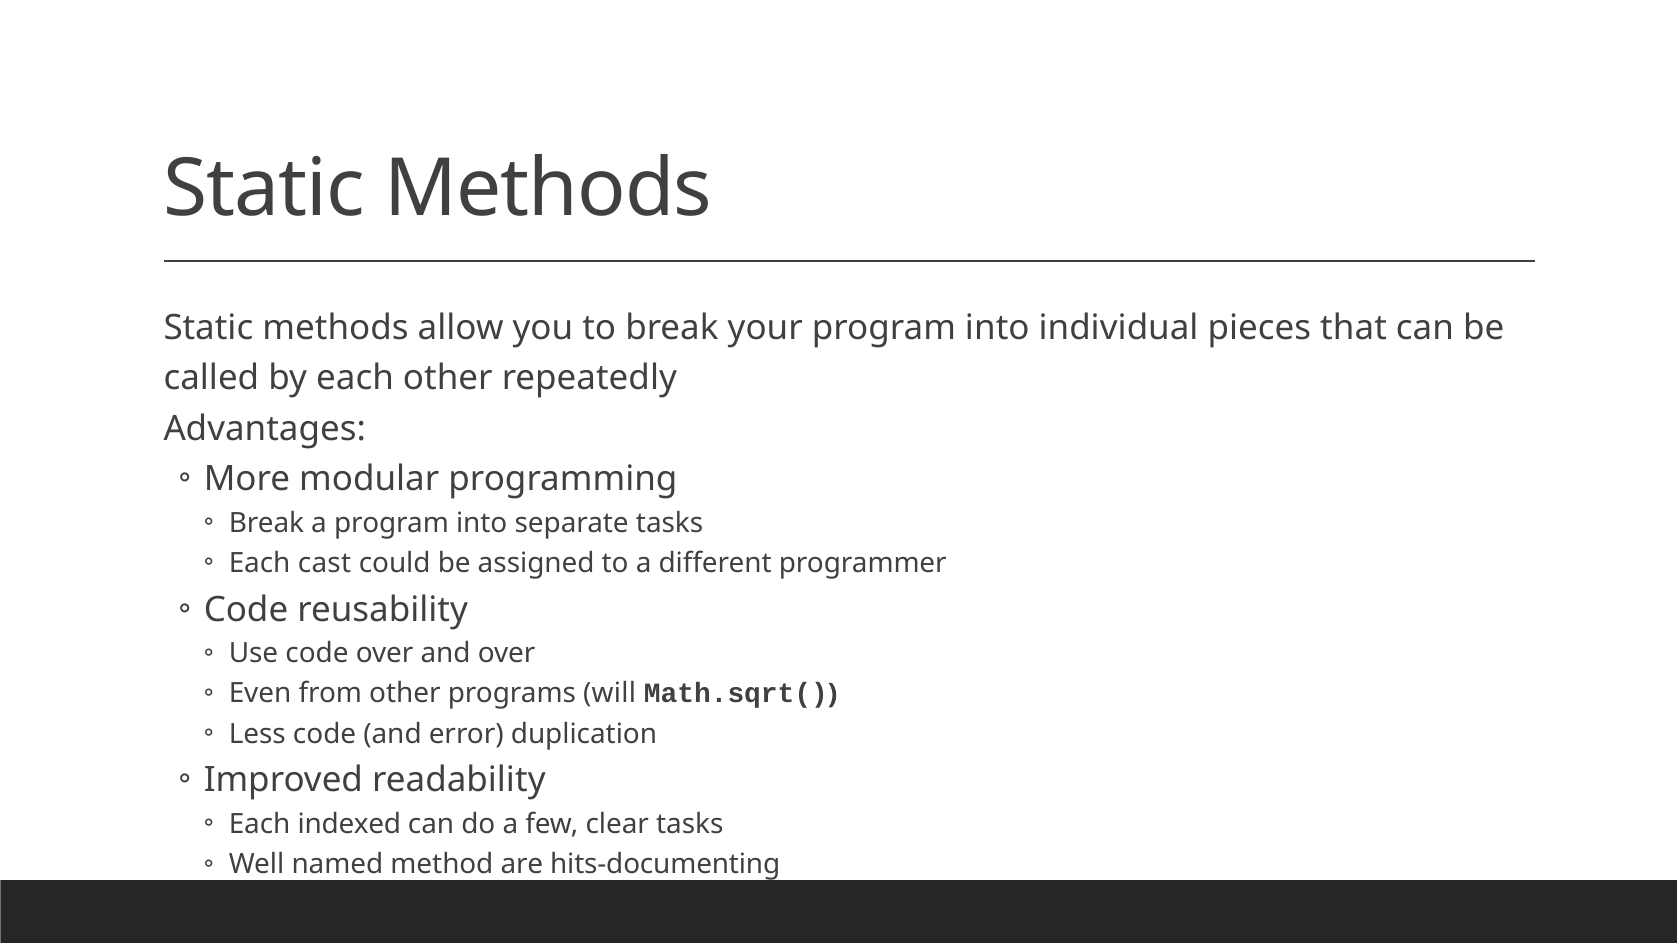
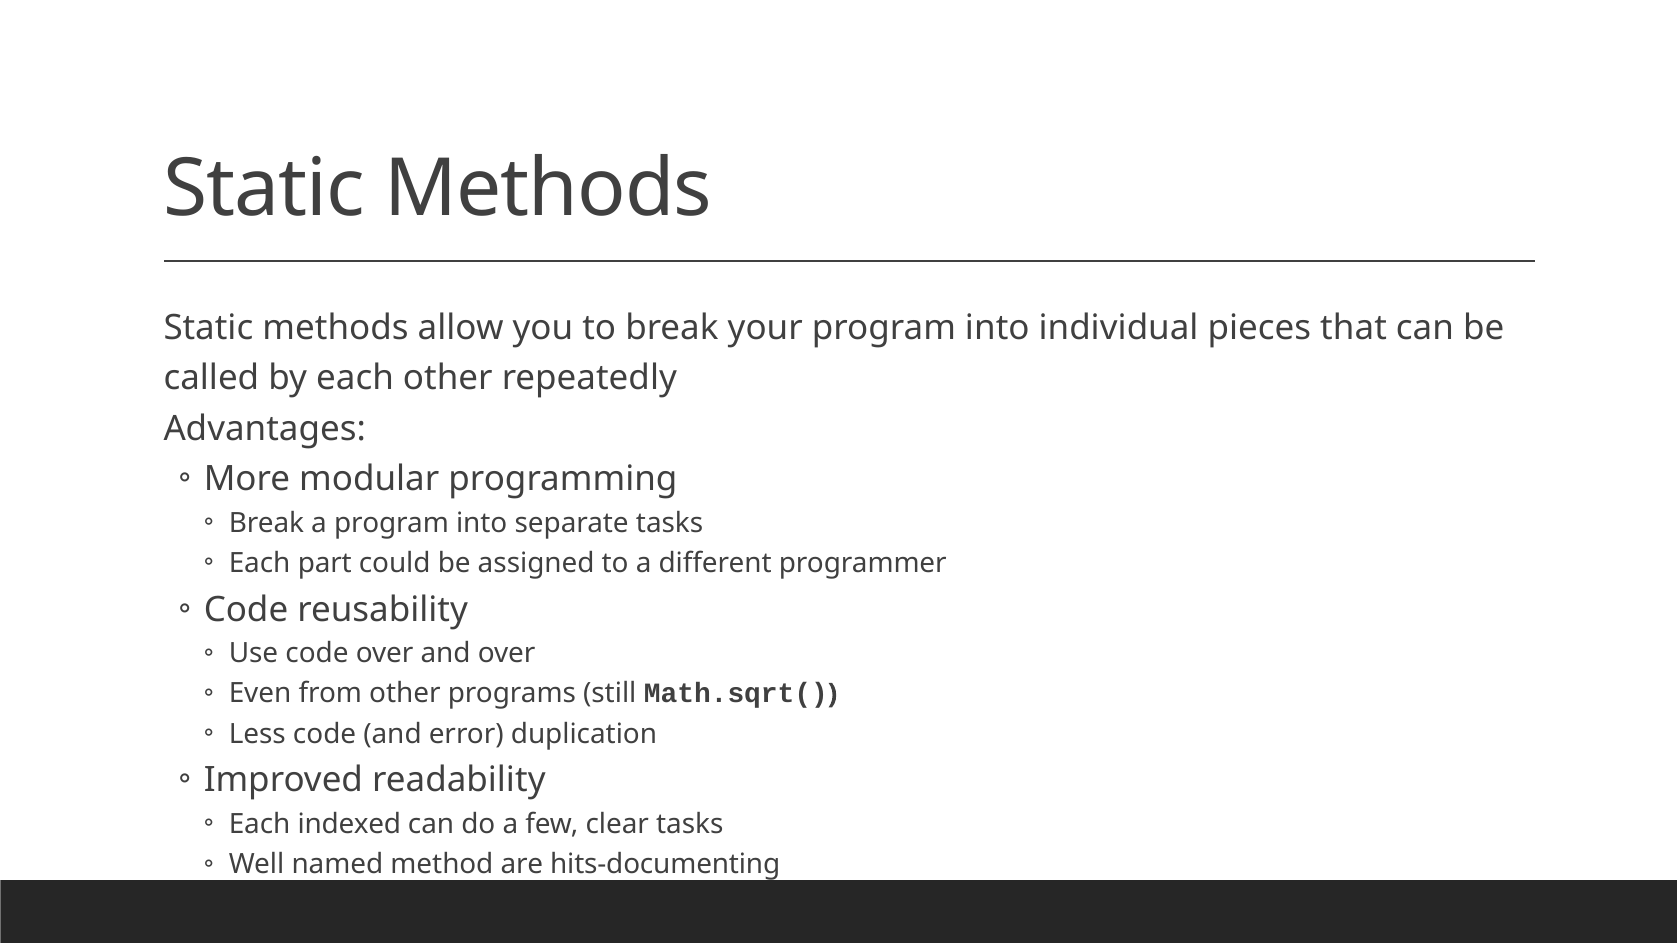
cast: cast -> part (325, 563)
will: will -> still (610, 694)
